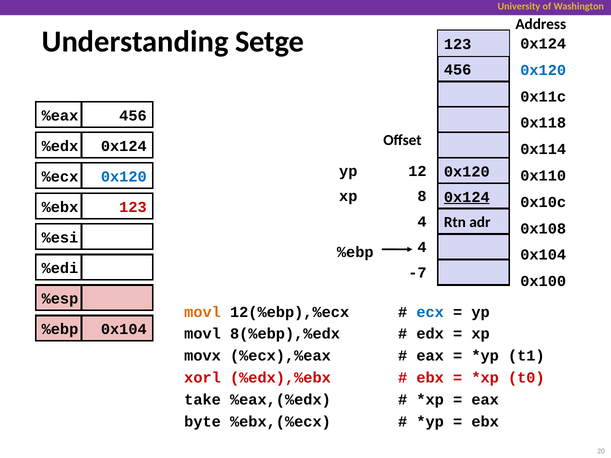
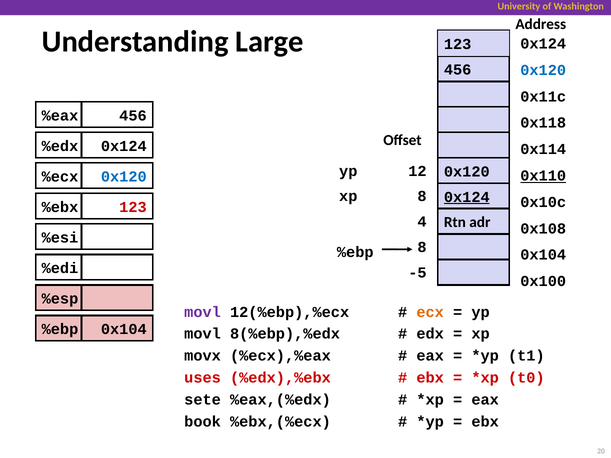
Setge: Setge -> Large (270, 42)
0x110 underline: none -> present (543, 176)
%ebp 4: 4 -> 8 (422, 247)
-7: -7 -> -5 (417, 273)
movl colour: orange -> purple (203, 312)
ecx colour: blue -> orange (430, 312)
xorl: xorl -> uses (203, 378)
take: take -> sete (203, 400)
byte: byte -> book (203, 422)
